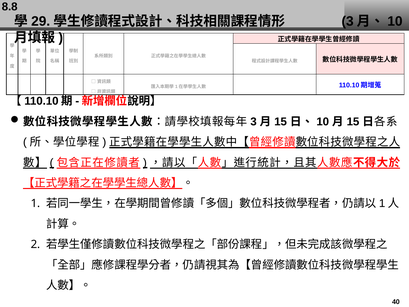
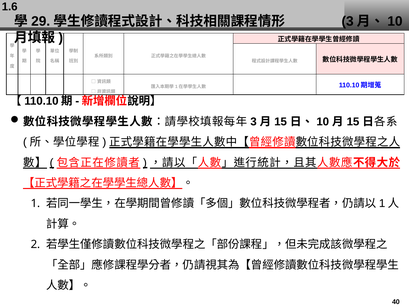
8.8: 8.8 -> 1.6 (10, 7)
